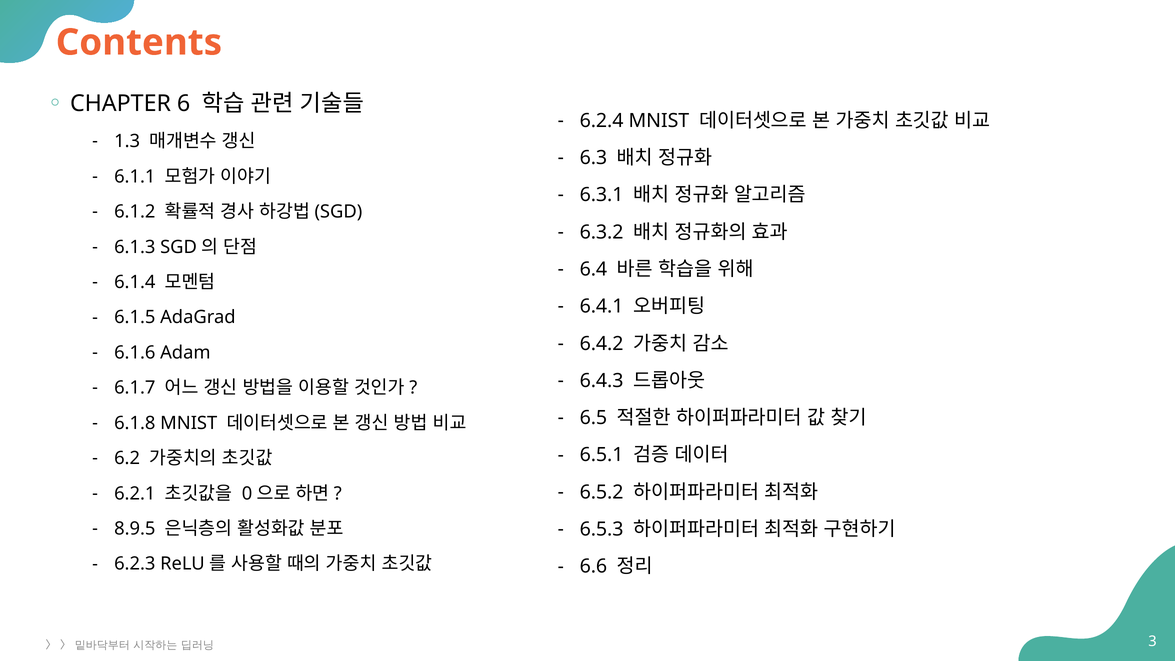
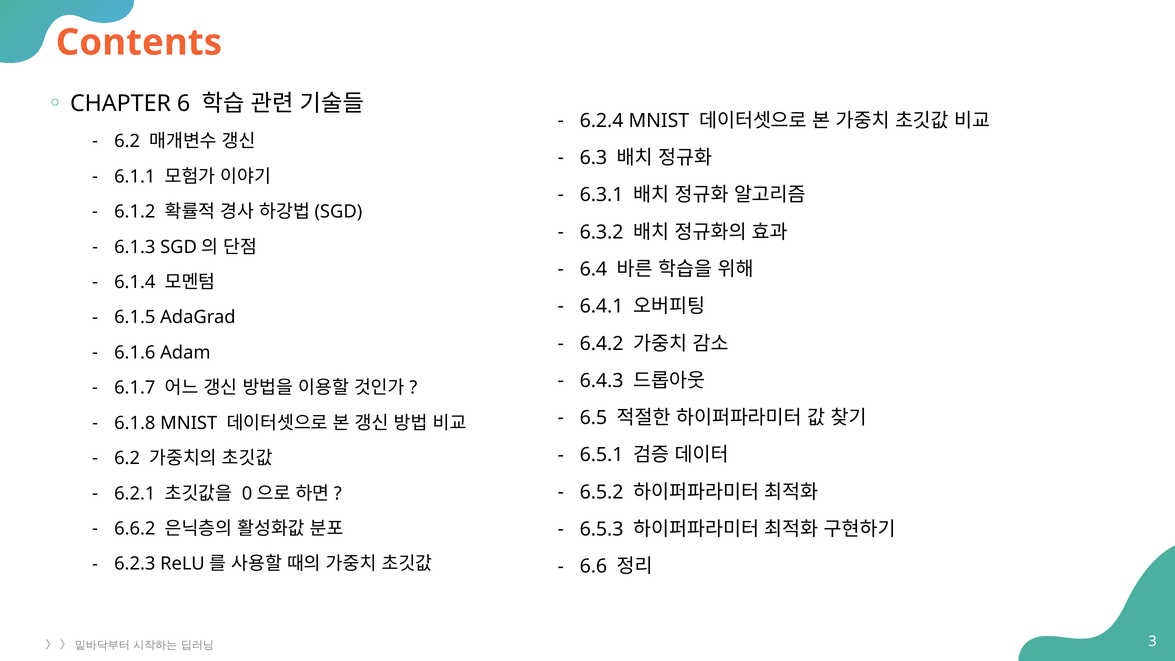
1.3: 1.3 -> 6.2 (127, 141)
8.9.5: 8.9.5 -> 6.6.2 (135, 529)
